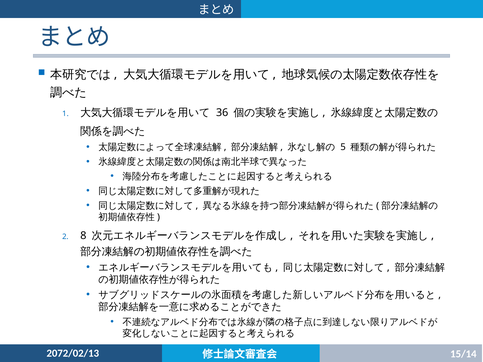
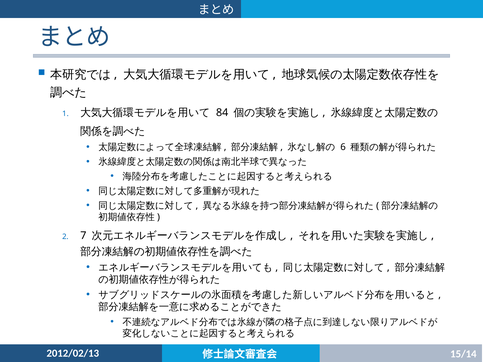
36: 36 -> 84 (222, 113)
5: 5 -> 6 (343, 147)
8: 8 -> 7 (83, 236)
2072/02/13: 2072/02/13 -> 2012/02/13 (73, 354)
